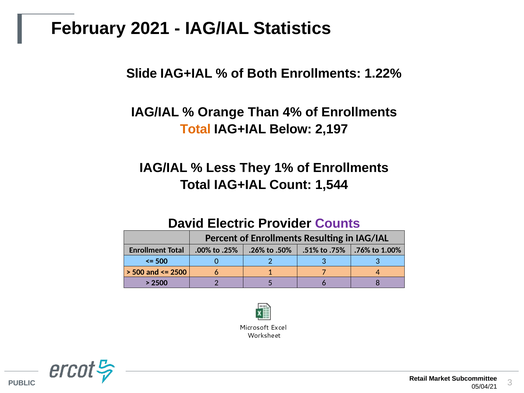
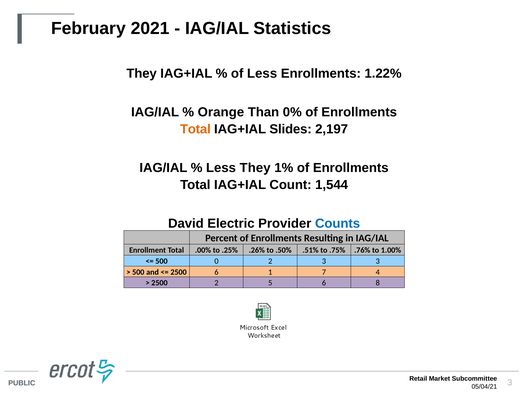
Slide: Slide -> They (142, 73)
of Both: Both -> Less (262, 73)
4%: 4% -> 0% (292, 112)
Below: Below -> Slides (291, 129)
Counts colour: purple -> blue (338, 223)
